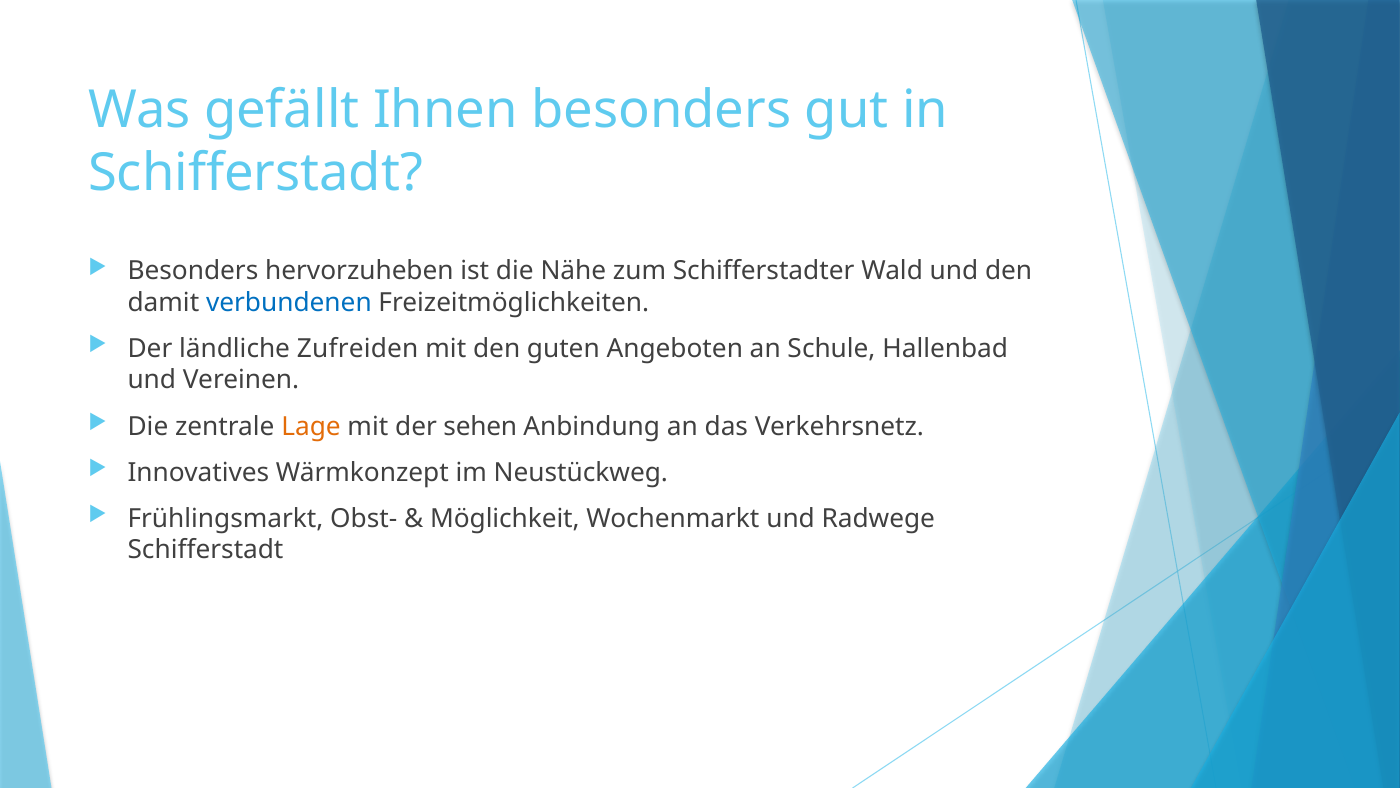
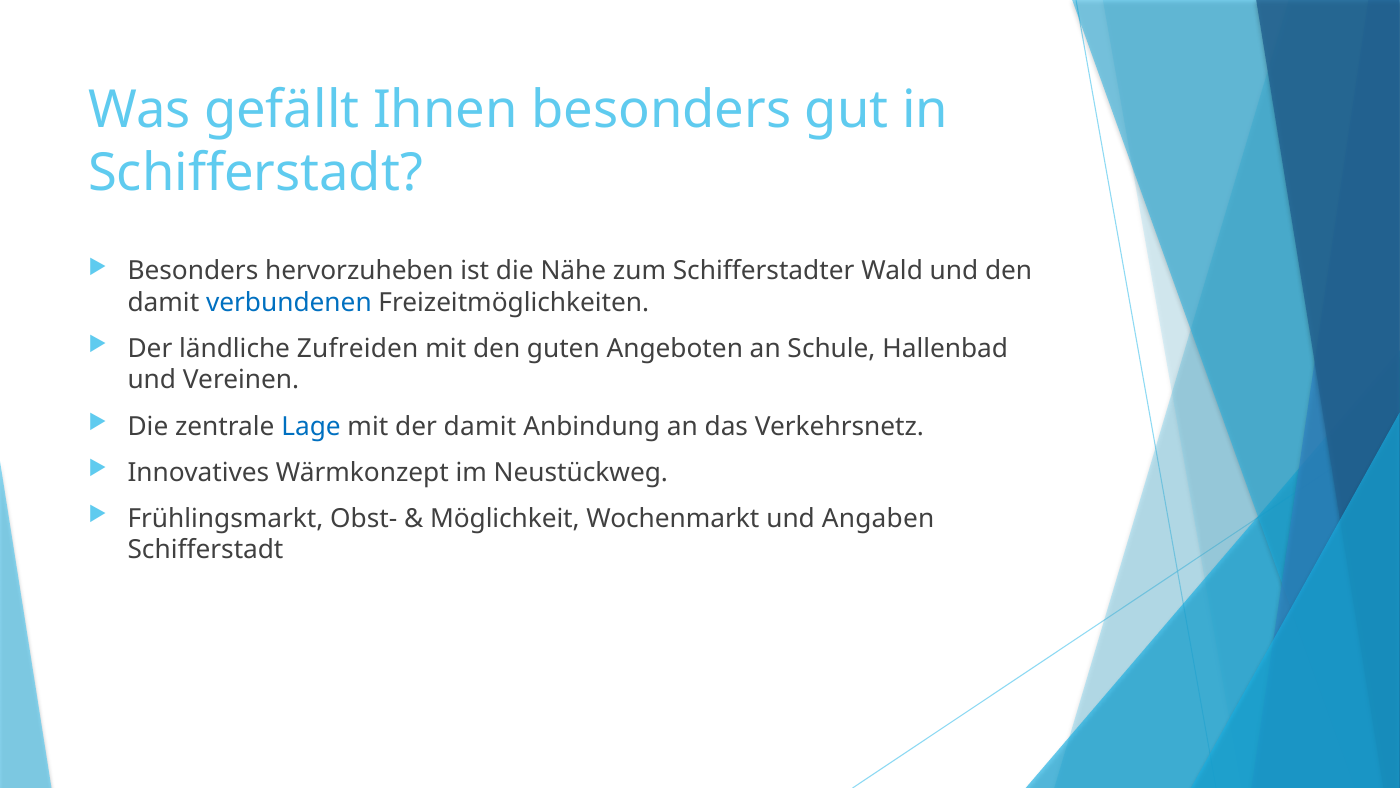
Lage colour: orange -> blue (311, 426)
der sehen: sehen -> damit (480, 426)
Radwege: Radwege -> Angaben (878, 518)
